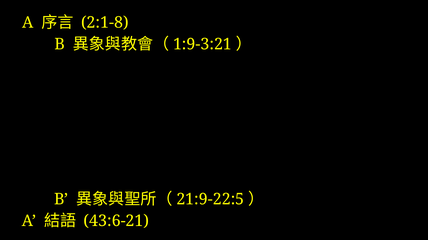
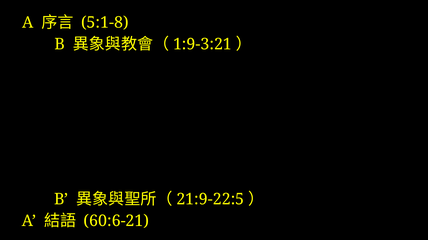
2:1-8: 2:1-8 -> 5:1-8 (105, 23)
43:6-21: 43:6-21 -> 60:6-21 (116, 222)
